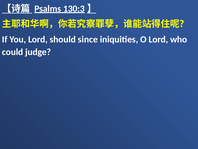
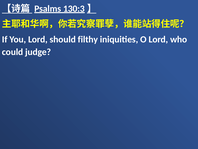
since: since -> filthy (88, 39)
